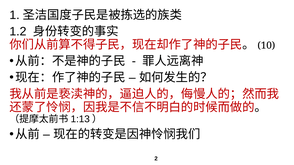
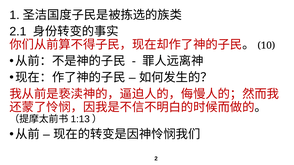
1.2: 1.2 -> 2.1 (18, 32)
